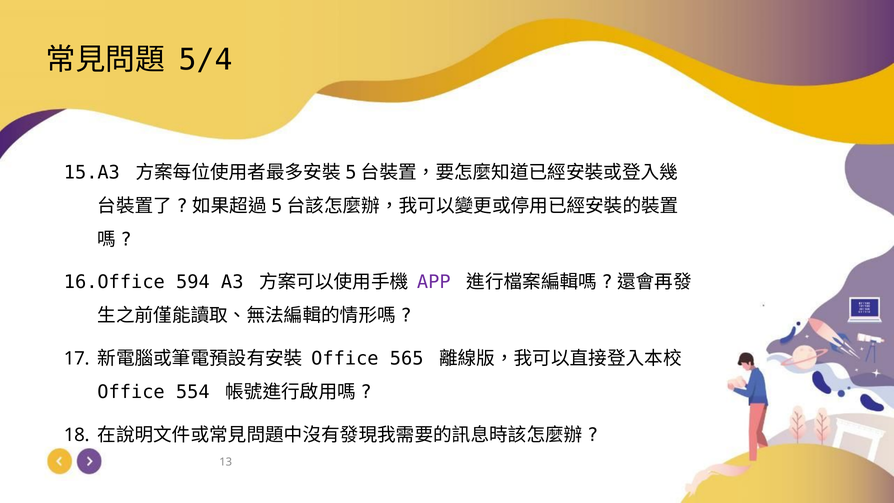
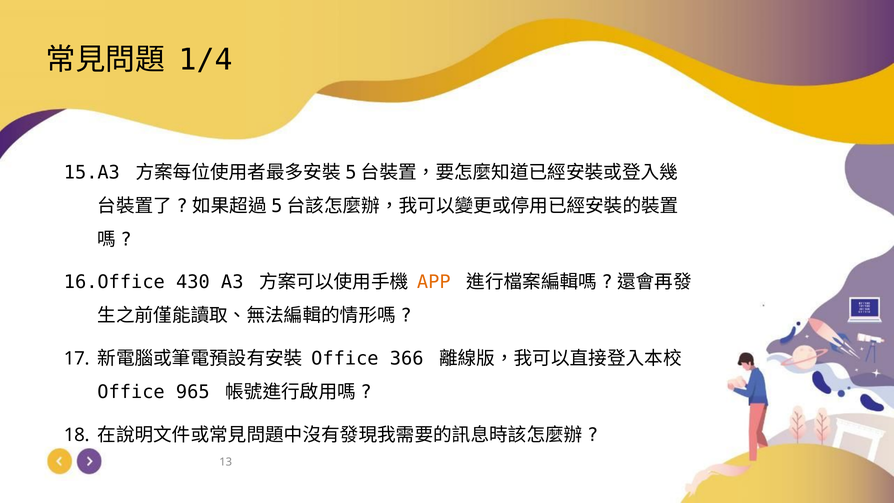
5/4: 5/4 -> 1/4 (206, 60)
594: 594 -> 430 (193, 282)
APP colour: purple -> orange (434, 282)
565: 565 -> 366 (407, 359)
554: 554 -> 965 (193, 392)
